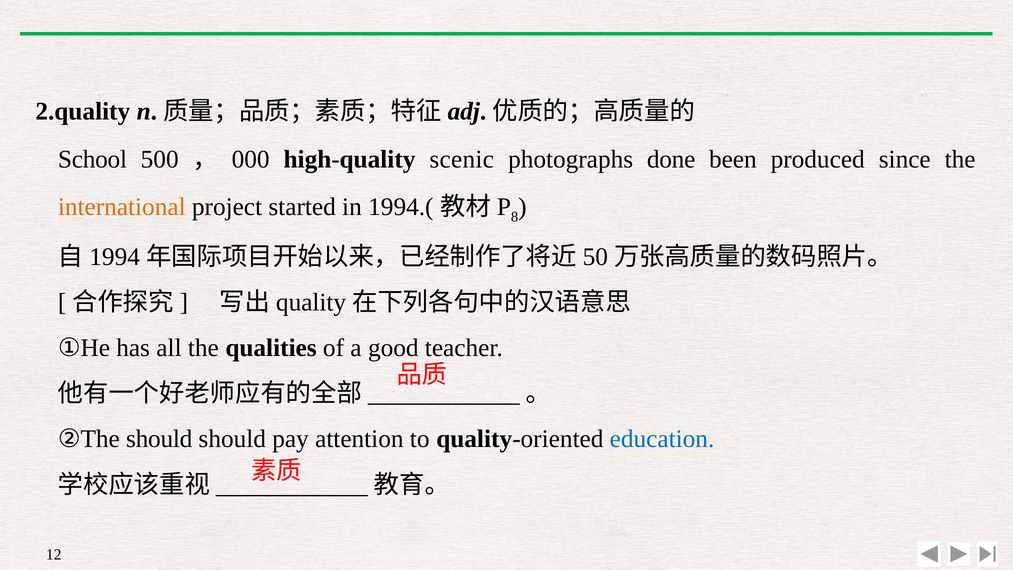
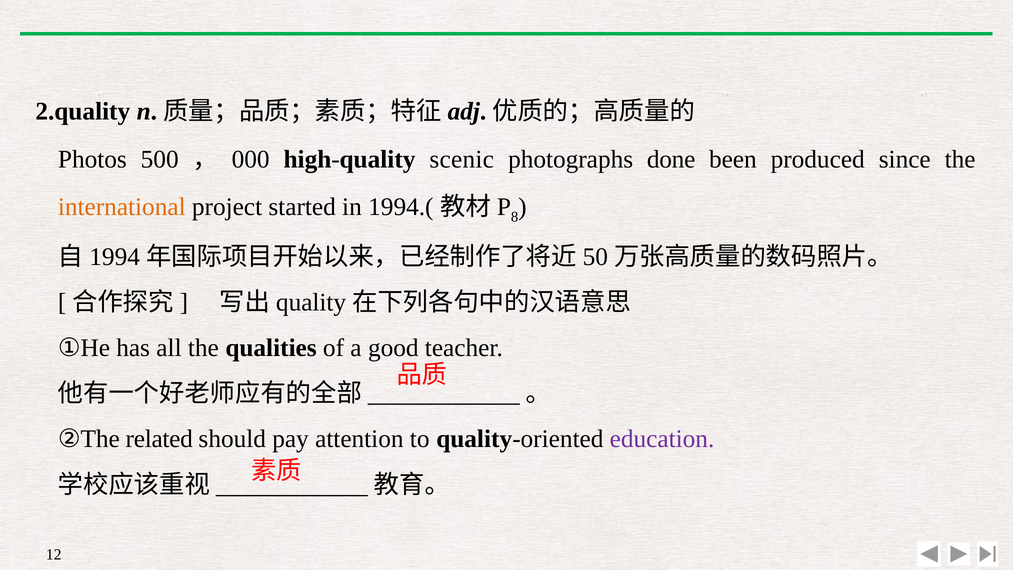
School: School -> Photos (92, 159)
②The should: should -> related (159, 439)
education colour: blue -> purple (662, 439)
